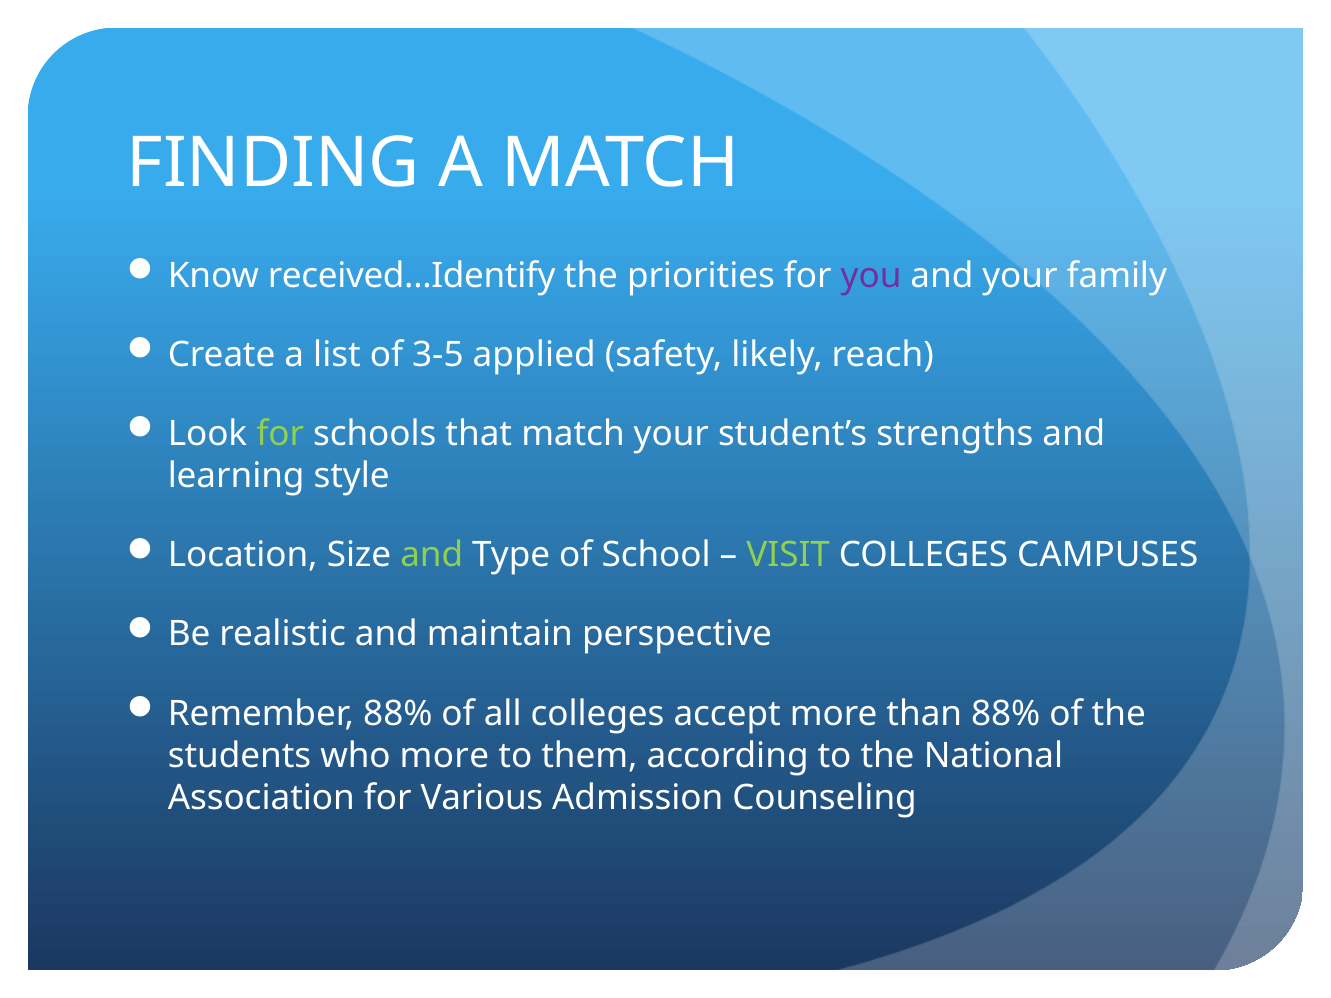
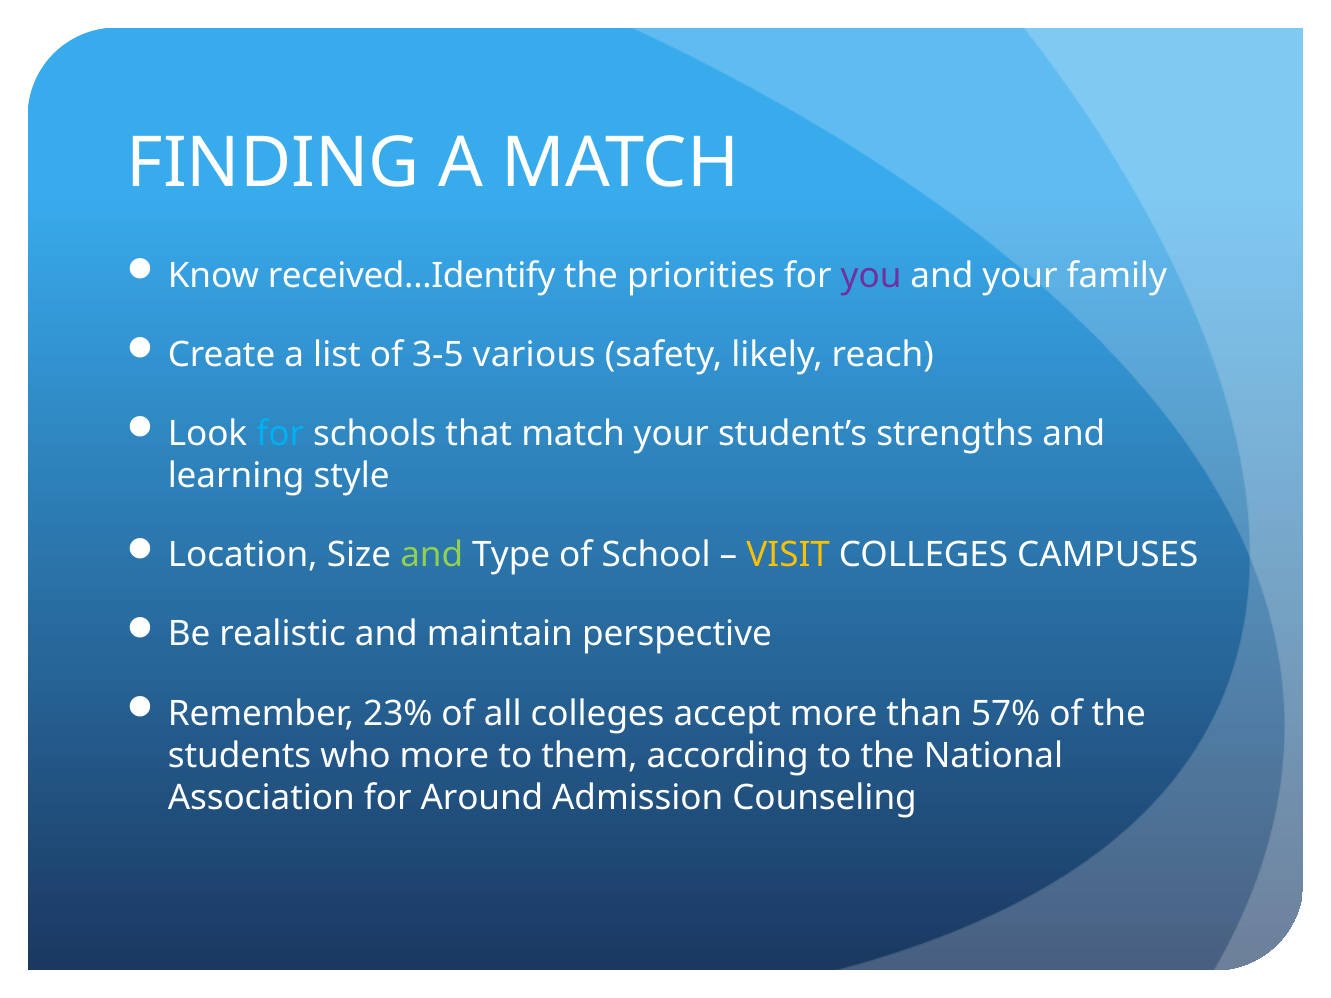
applied: applied -> various (534, 355)
for colour: light green -> light blue (280, 434)
VISIT colour: light green -> yellow (788, 555)
Remember 88%: 88% -> 23% (398, 714)
than 88%: 88% -> 57% (1006, 714)
Various: Various -> Around (482, 798)
